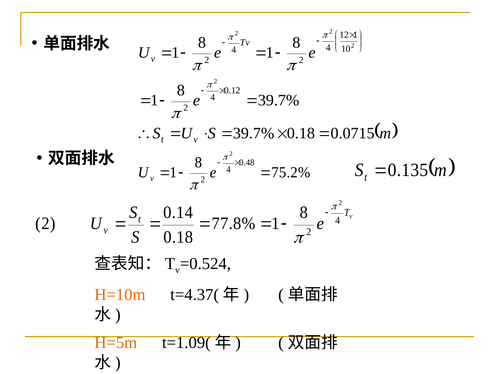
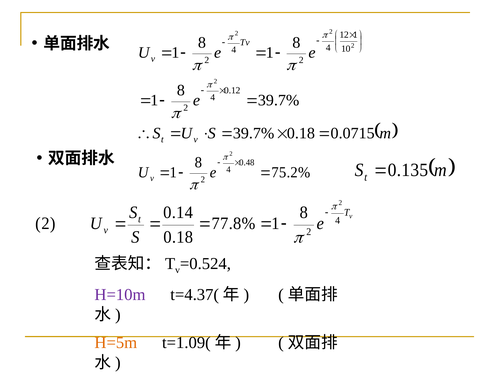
H=10m colour: orange -> purple (120, 295)
